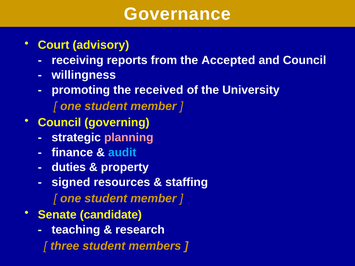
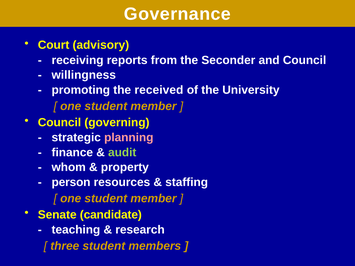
Accepted: Accepted -> Seconder (228, 60)
audit colour: light blue -> light green (122, 153)
duties: duties -> whom (69, 167)
signed: signed -> person (71, 182)
